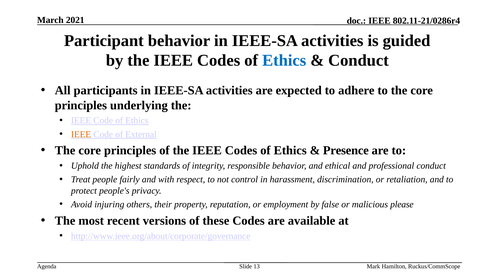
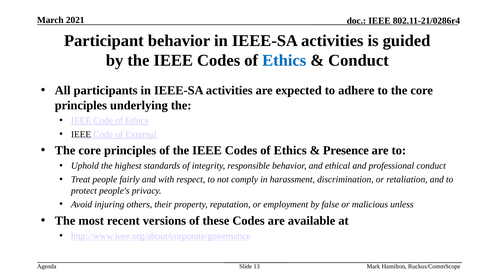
IEEE colour: orange -> black (81, 135)
control: control -> comply (245, 180)
please: please -> unless (402, 205)
